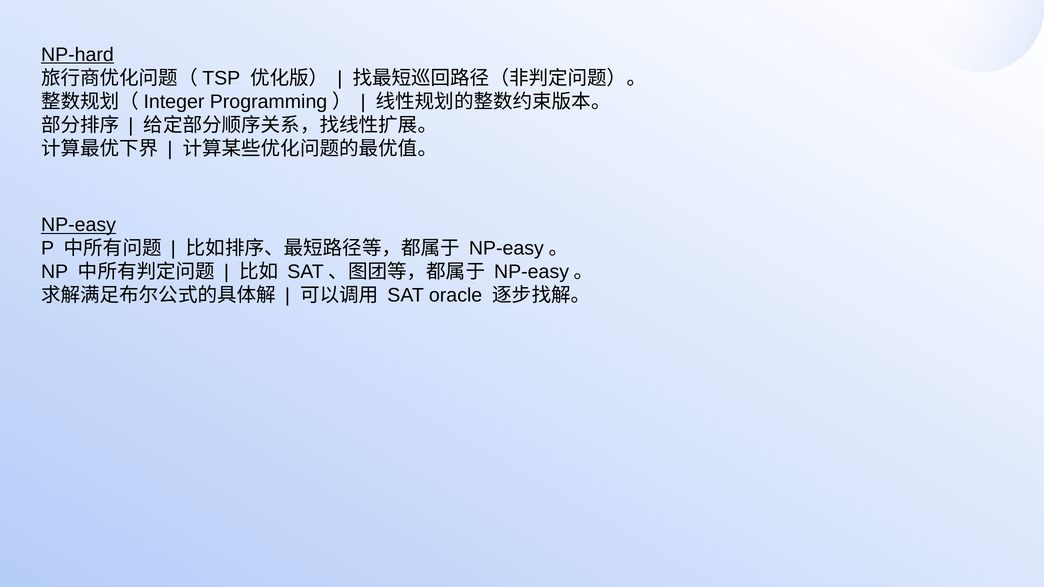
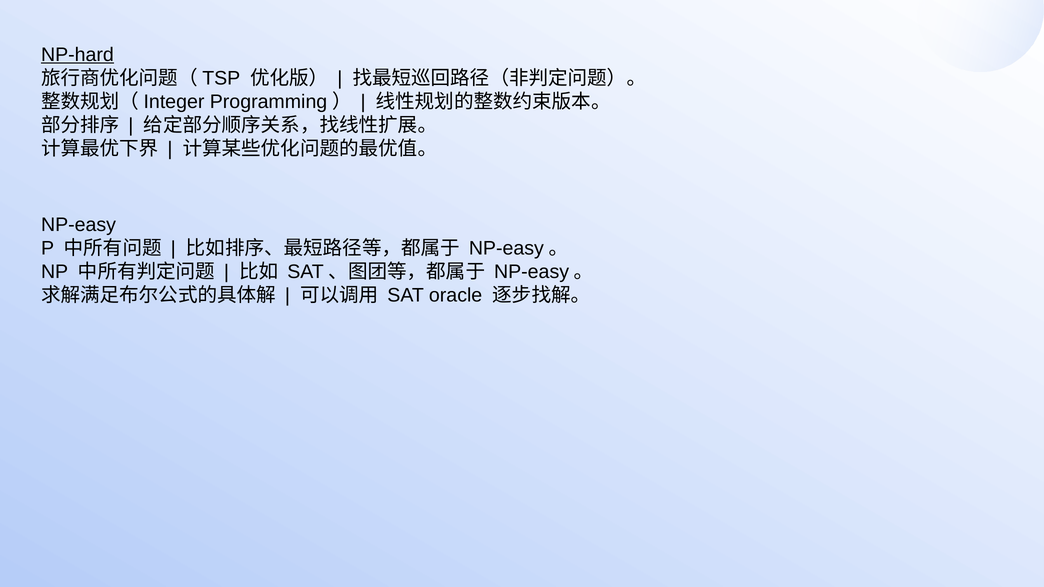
NP-easy underline: present -> none (79, 225)
